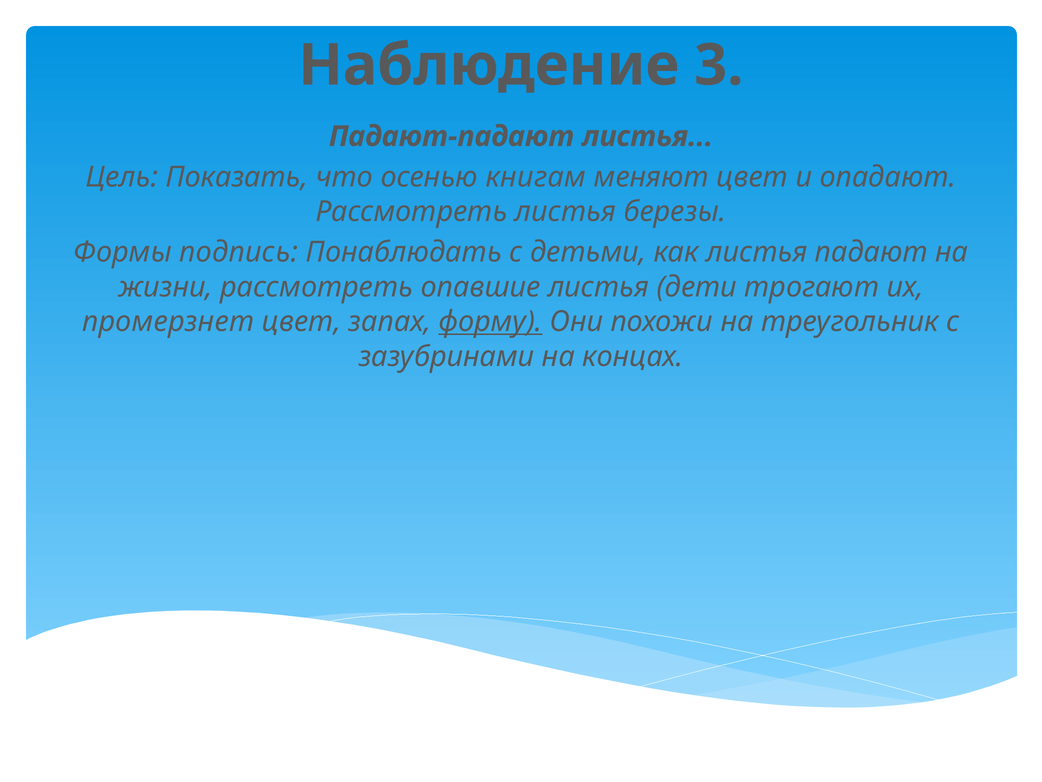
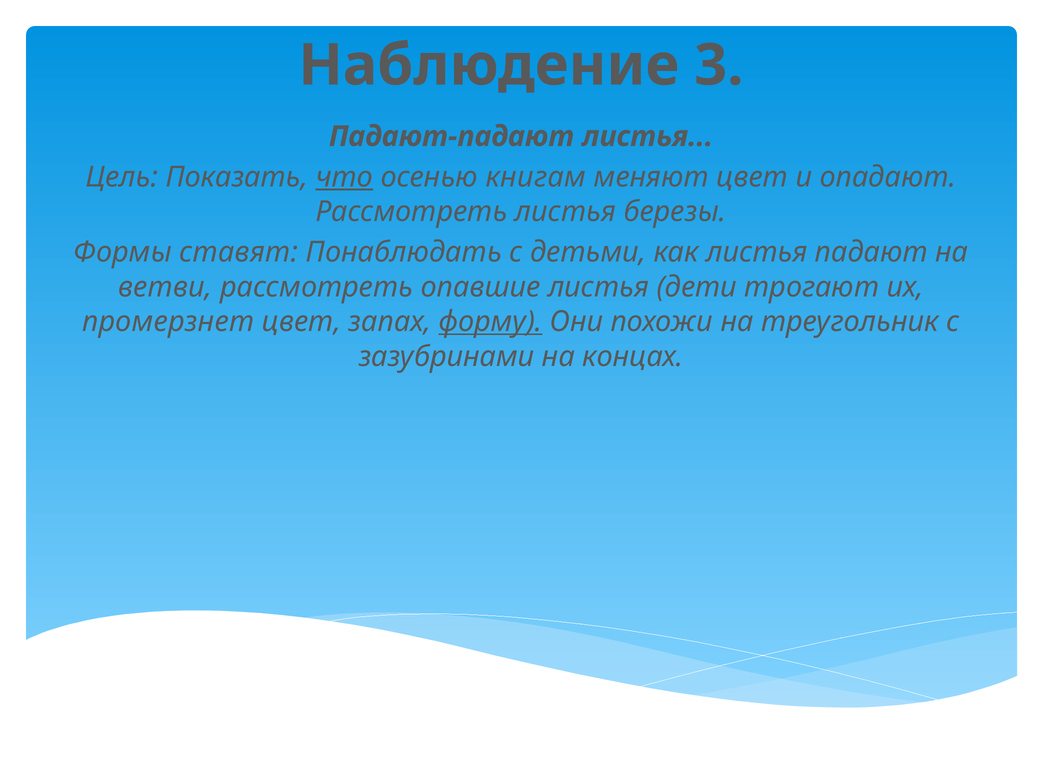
что underline: none -> present (344, 177)
подпись: подпись -> ставят (239, 252)
жизни: жизни -> ветви (165, 287)
